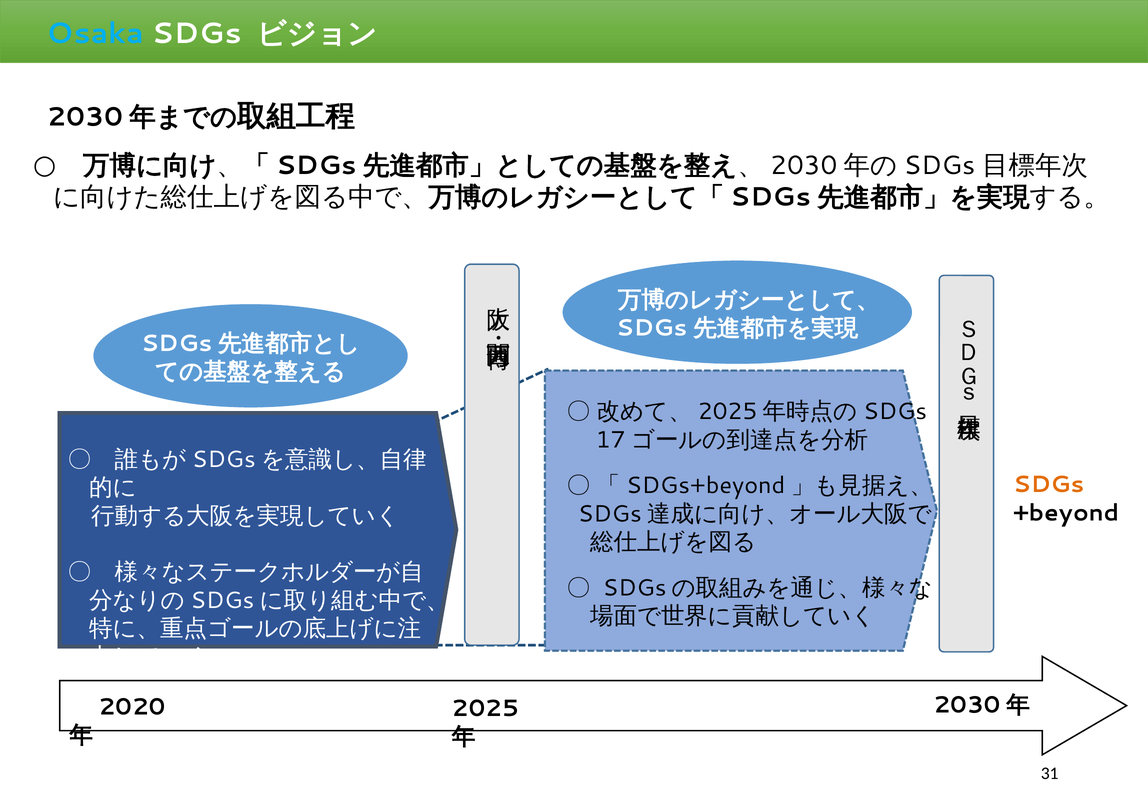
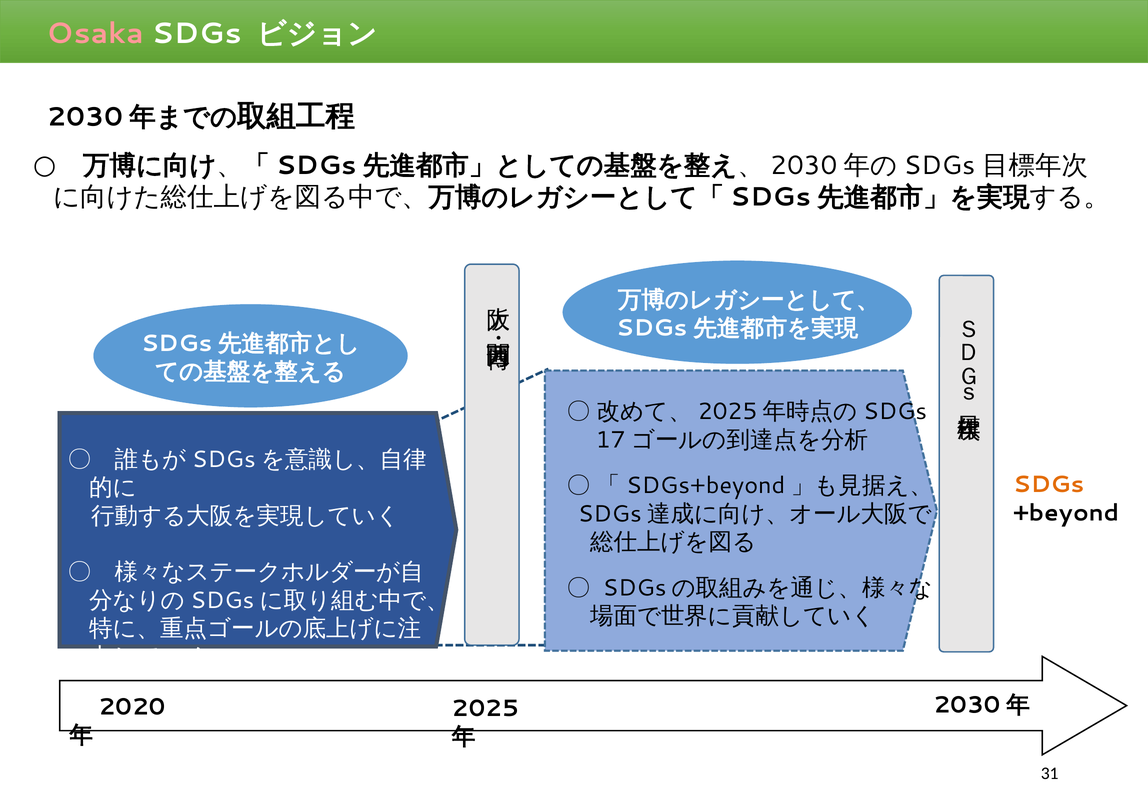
Osaka colour: light blue -> pink (95, 33)
